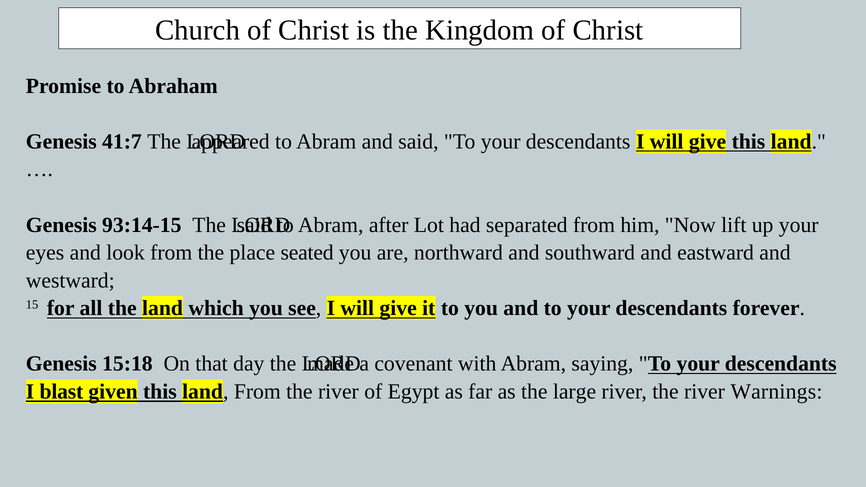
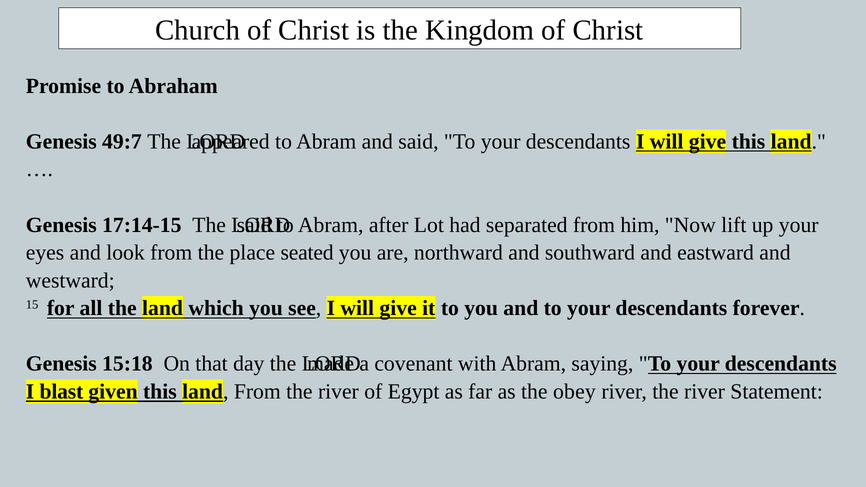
41:7: 41:7 -> 49:7 (122, 142)
93:14-15: 93:14-15 -> 17:14-15 (142, 225)
large: large -> obey (574, 392)
Warnings: Warnings -> Statement (777, 392)
